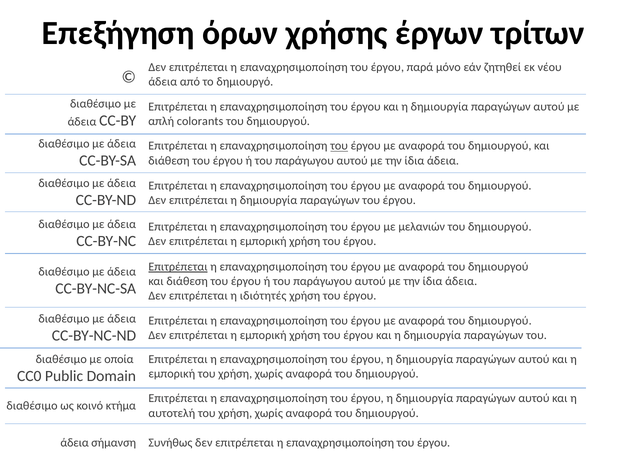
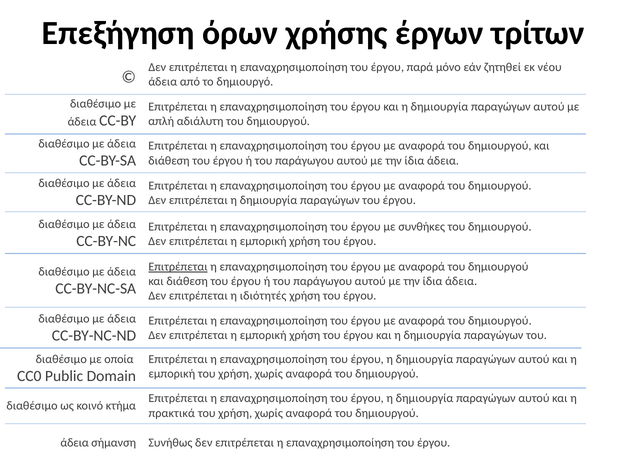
colorants: colorants -> αδιάλυτη (200, 121)
του underline: present -> none (339, 146)
μελανιών: μελανιών -> συνθήκες (422, 227)
αυτοτελή: αυτοτελή -> πρακτικά (172, 413)
